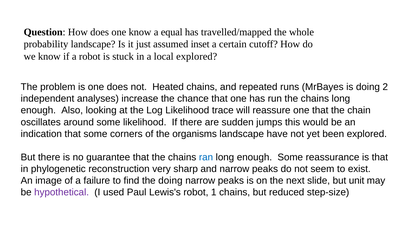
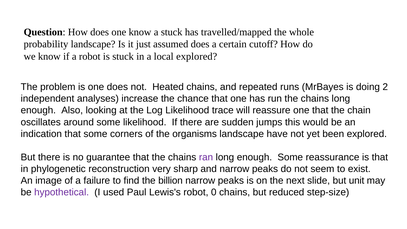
a equal: equal -> stuck (172, 32)
assumed inset: inset -> does (200, 44)
ran colour: blue -> purple (206, 157)
the doing: doing -> billion (170, 181)
1: 1 -> 0 (214, 192)
